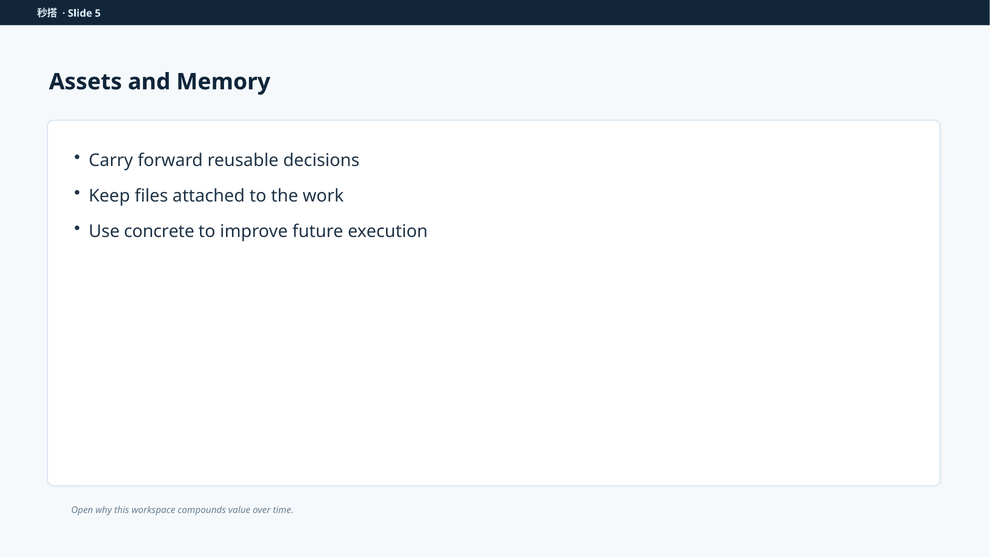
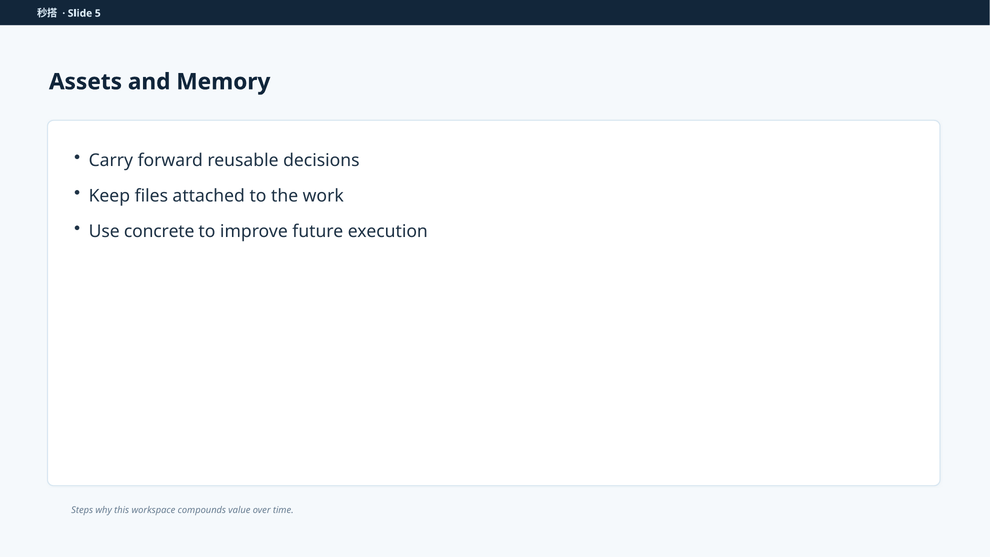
Open: Open -> Steps (82, 510)
